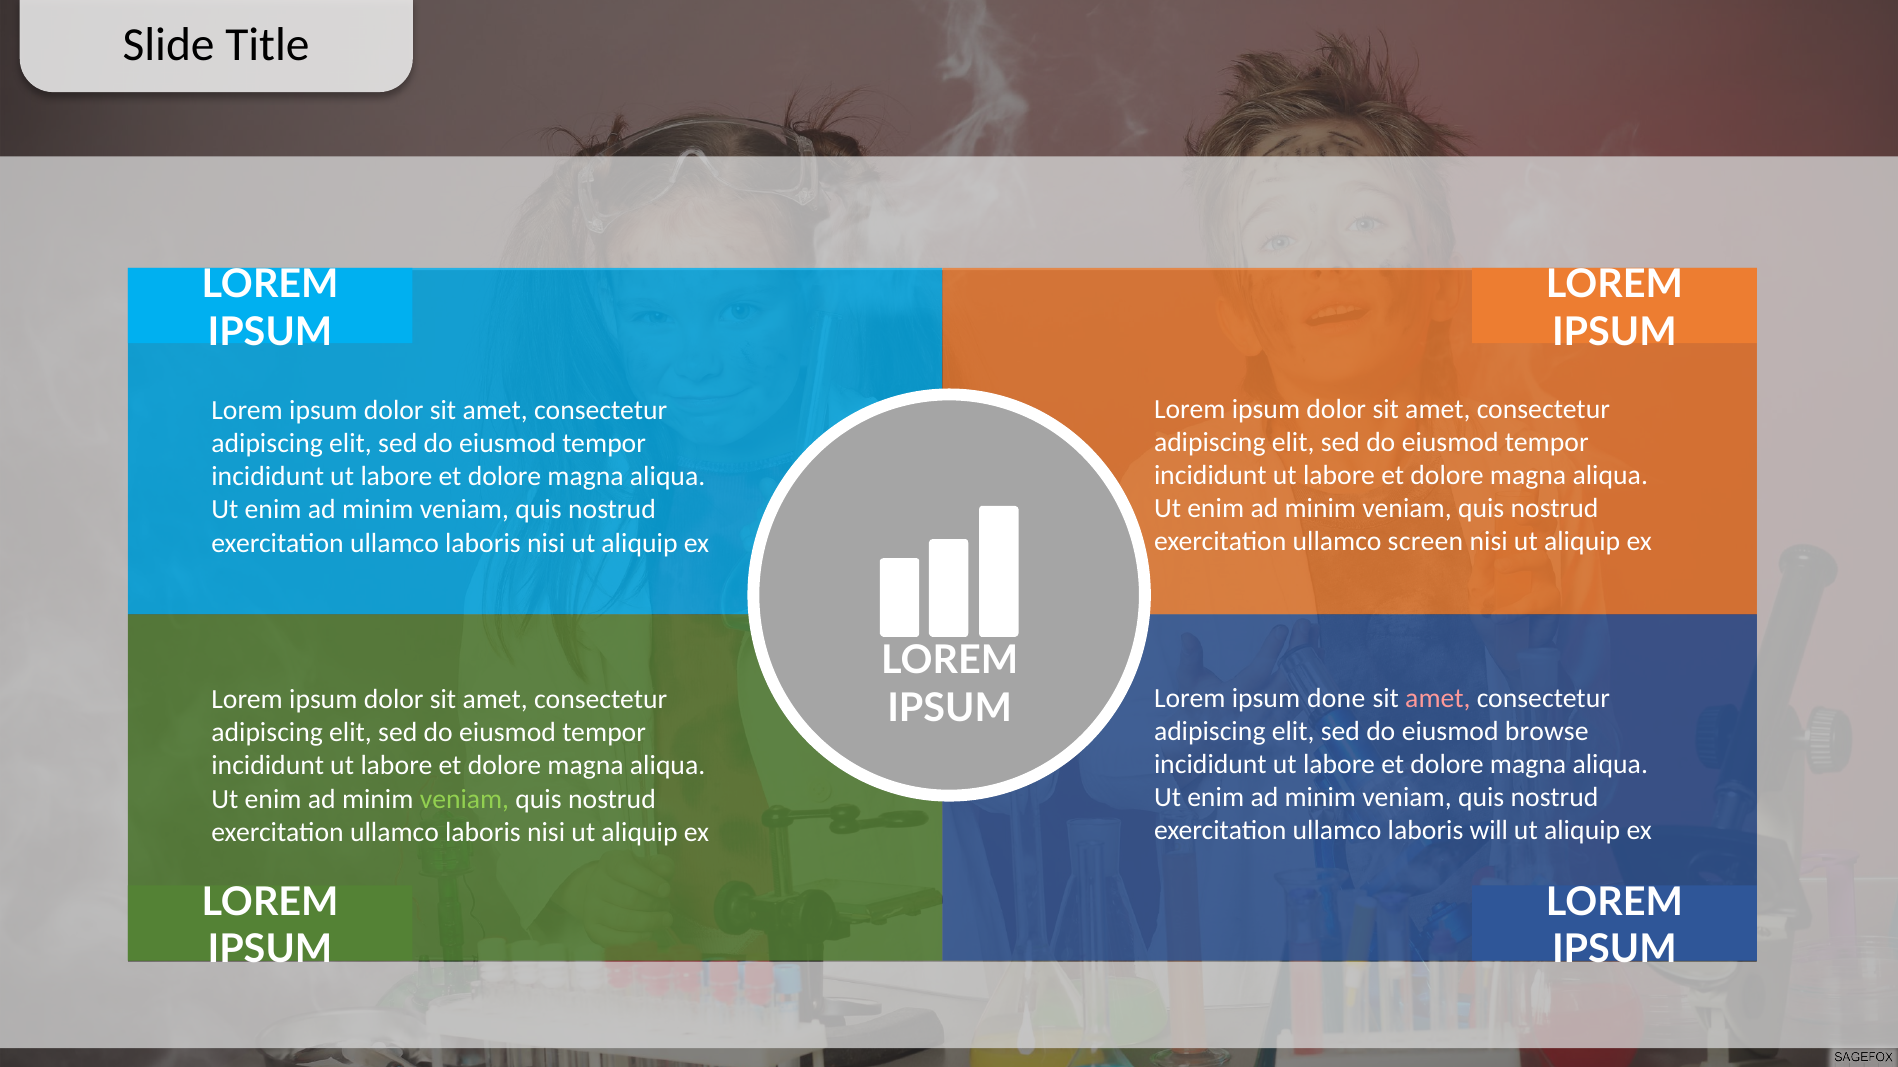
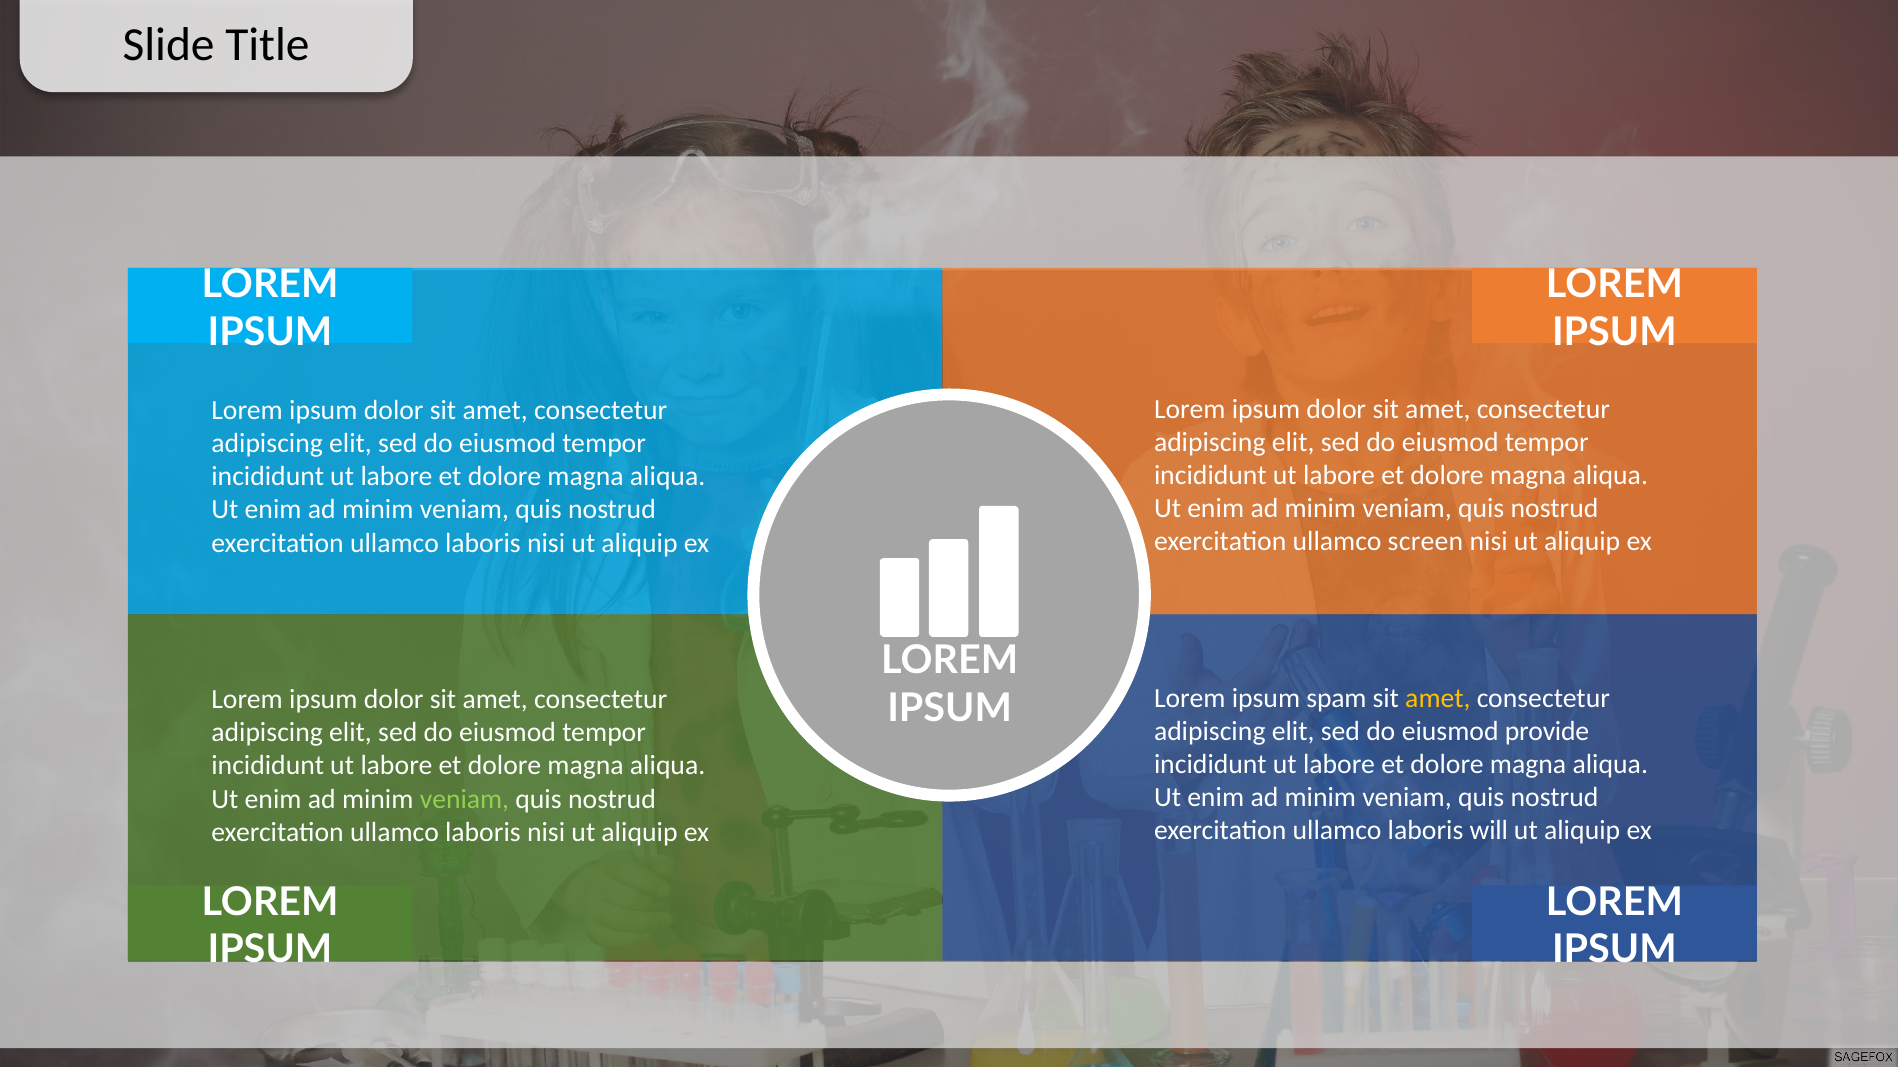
done: done -> spam (1336, 698)
amet colour: pink -> yellow (1438, 698)
browse: browse -> provide (1547, 732)
